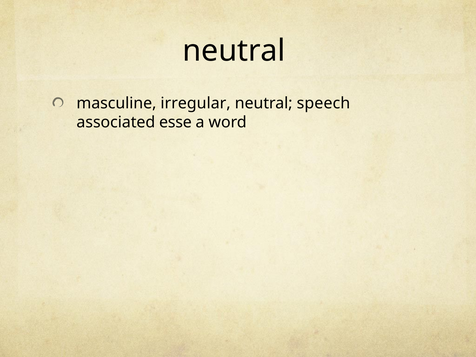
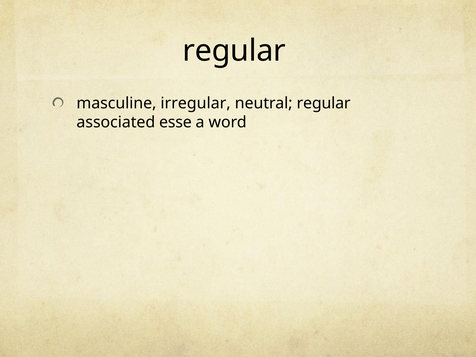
neutral: neutral -> regular (234, 51)
neutral speech: speech -> regular (324, 103)
